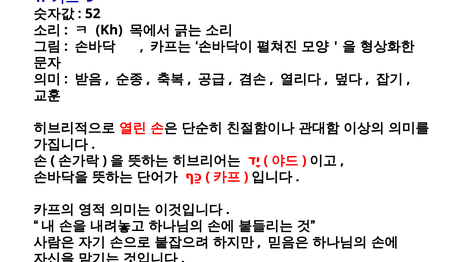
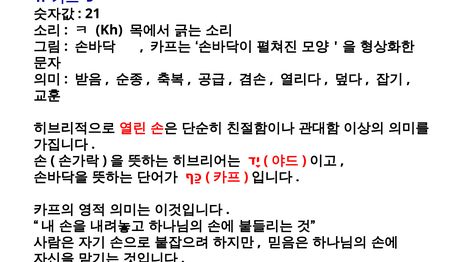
52: 52 -> 21 (93, 14)
